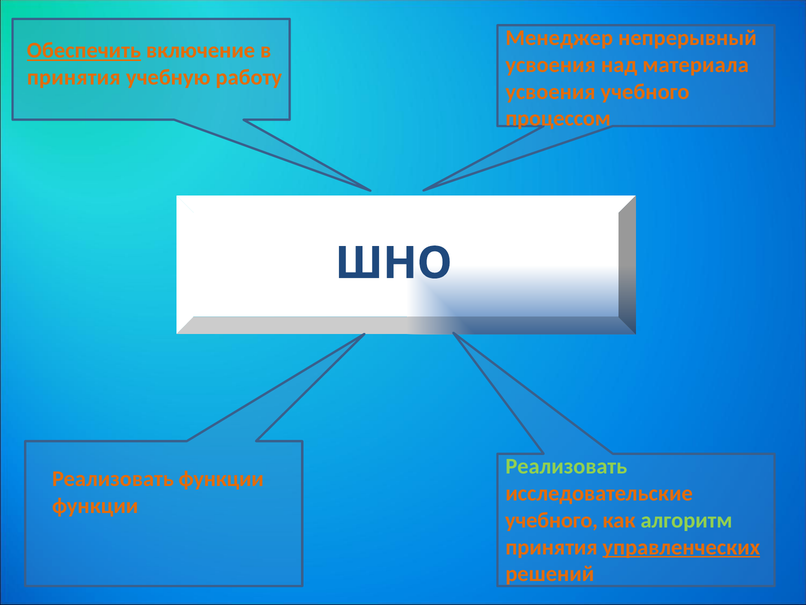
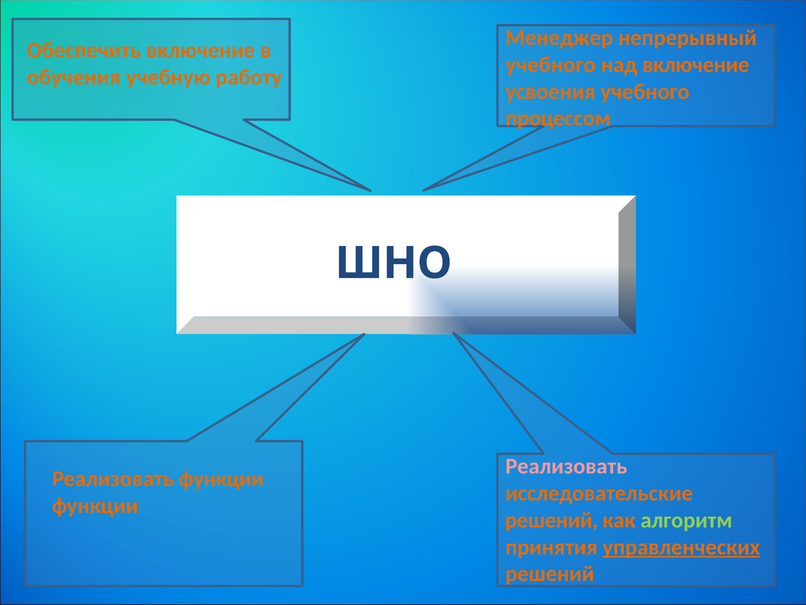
Обеспечить underline: present -> none (84, 50)
усвоения: усвоения -> учебного (551, 65)
над материала: материала -> включение (696, 65)
принятия: принятия -> обучения (74, 77)
Реализовать colour: light green -> pink (566, 466)
учебного: учебного -> решений (552, 520)
